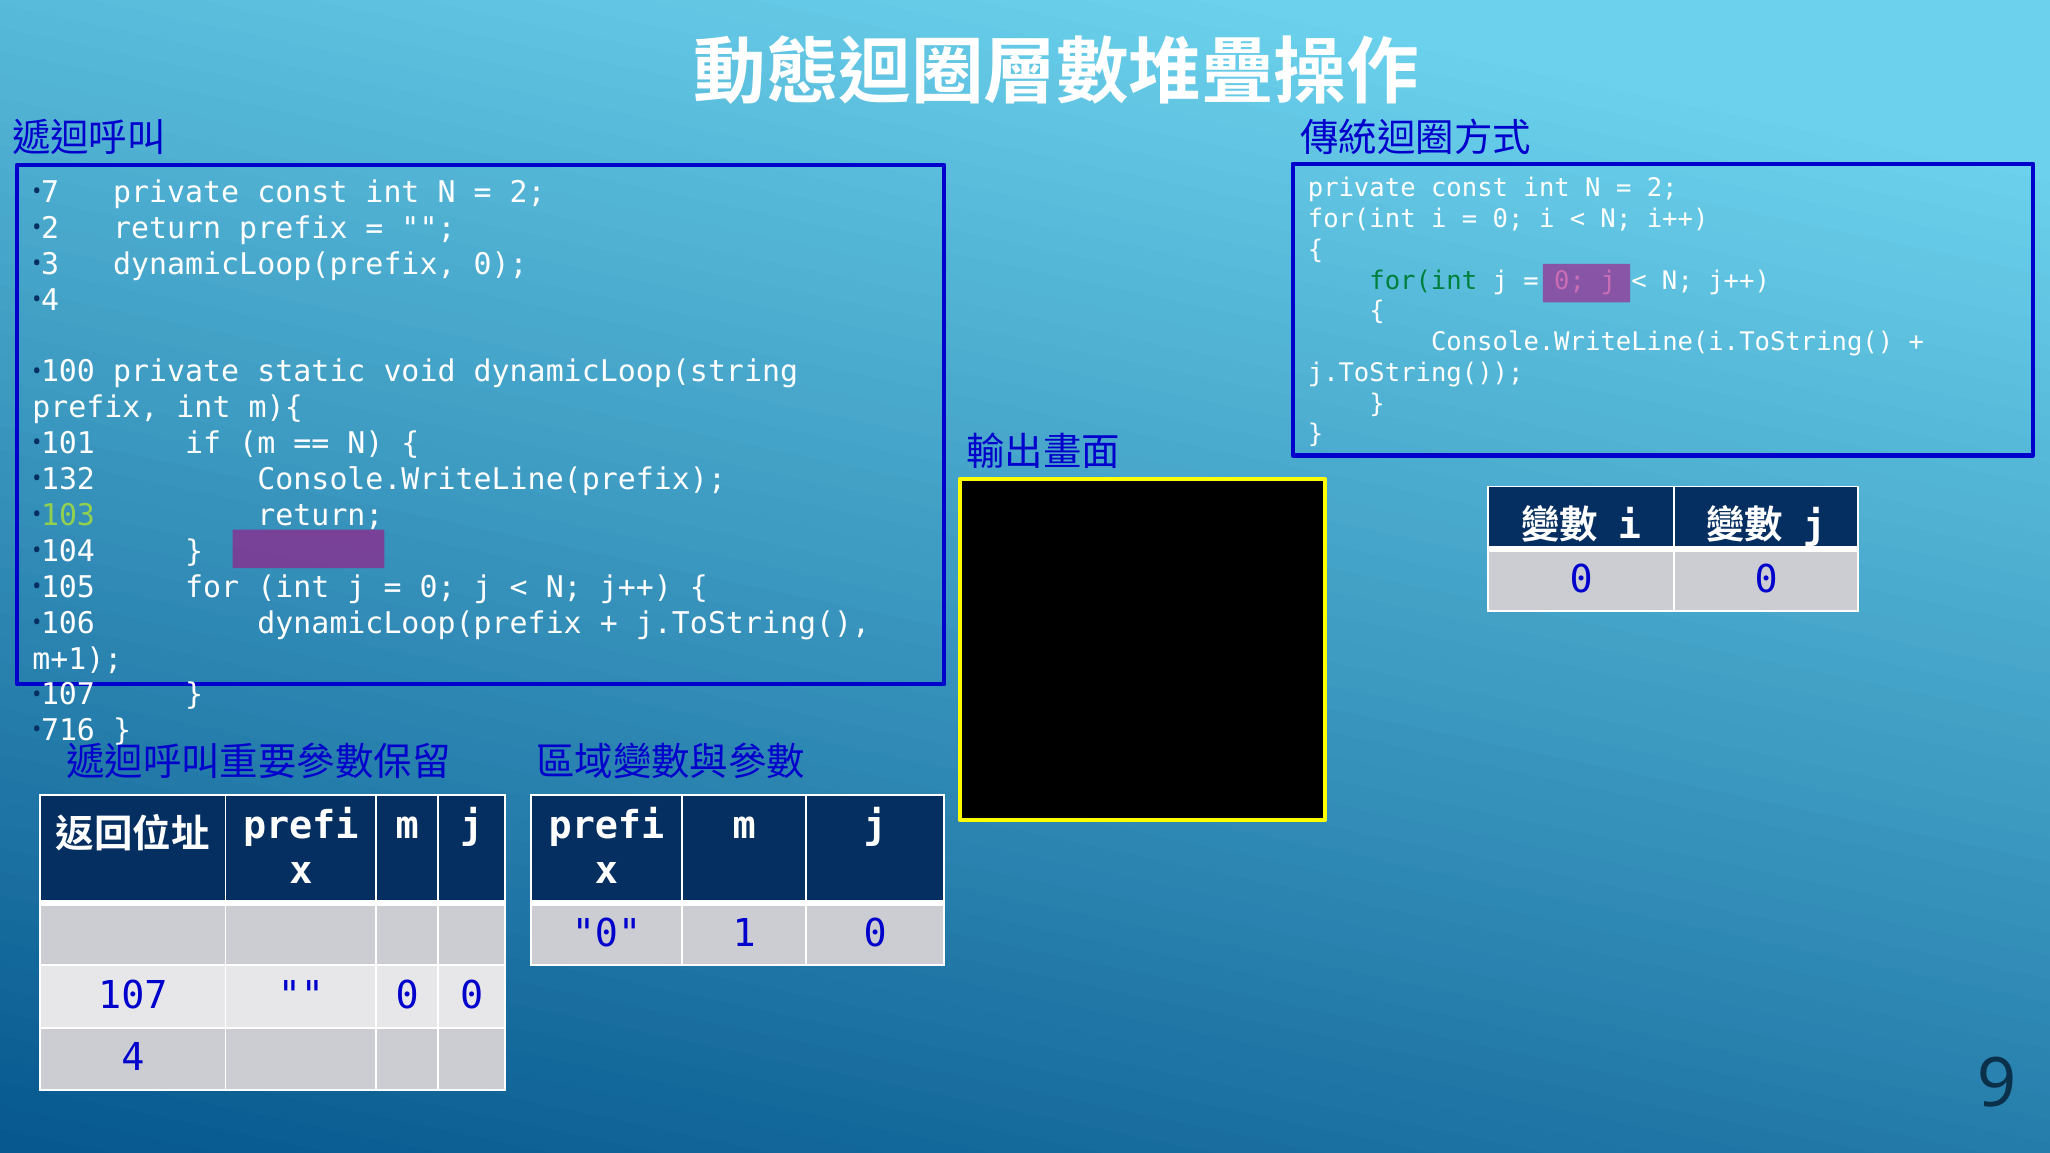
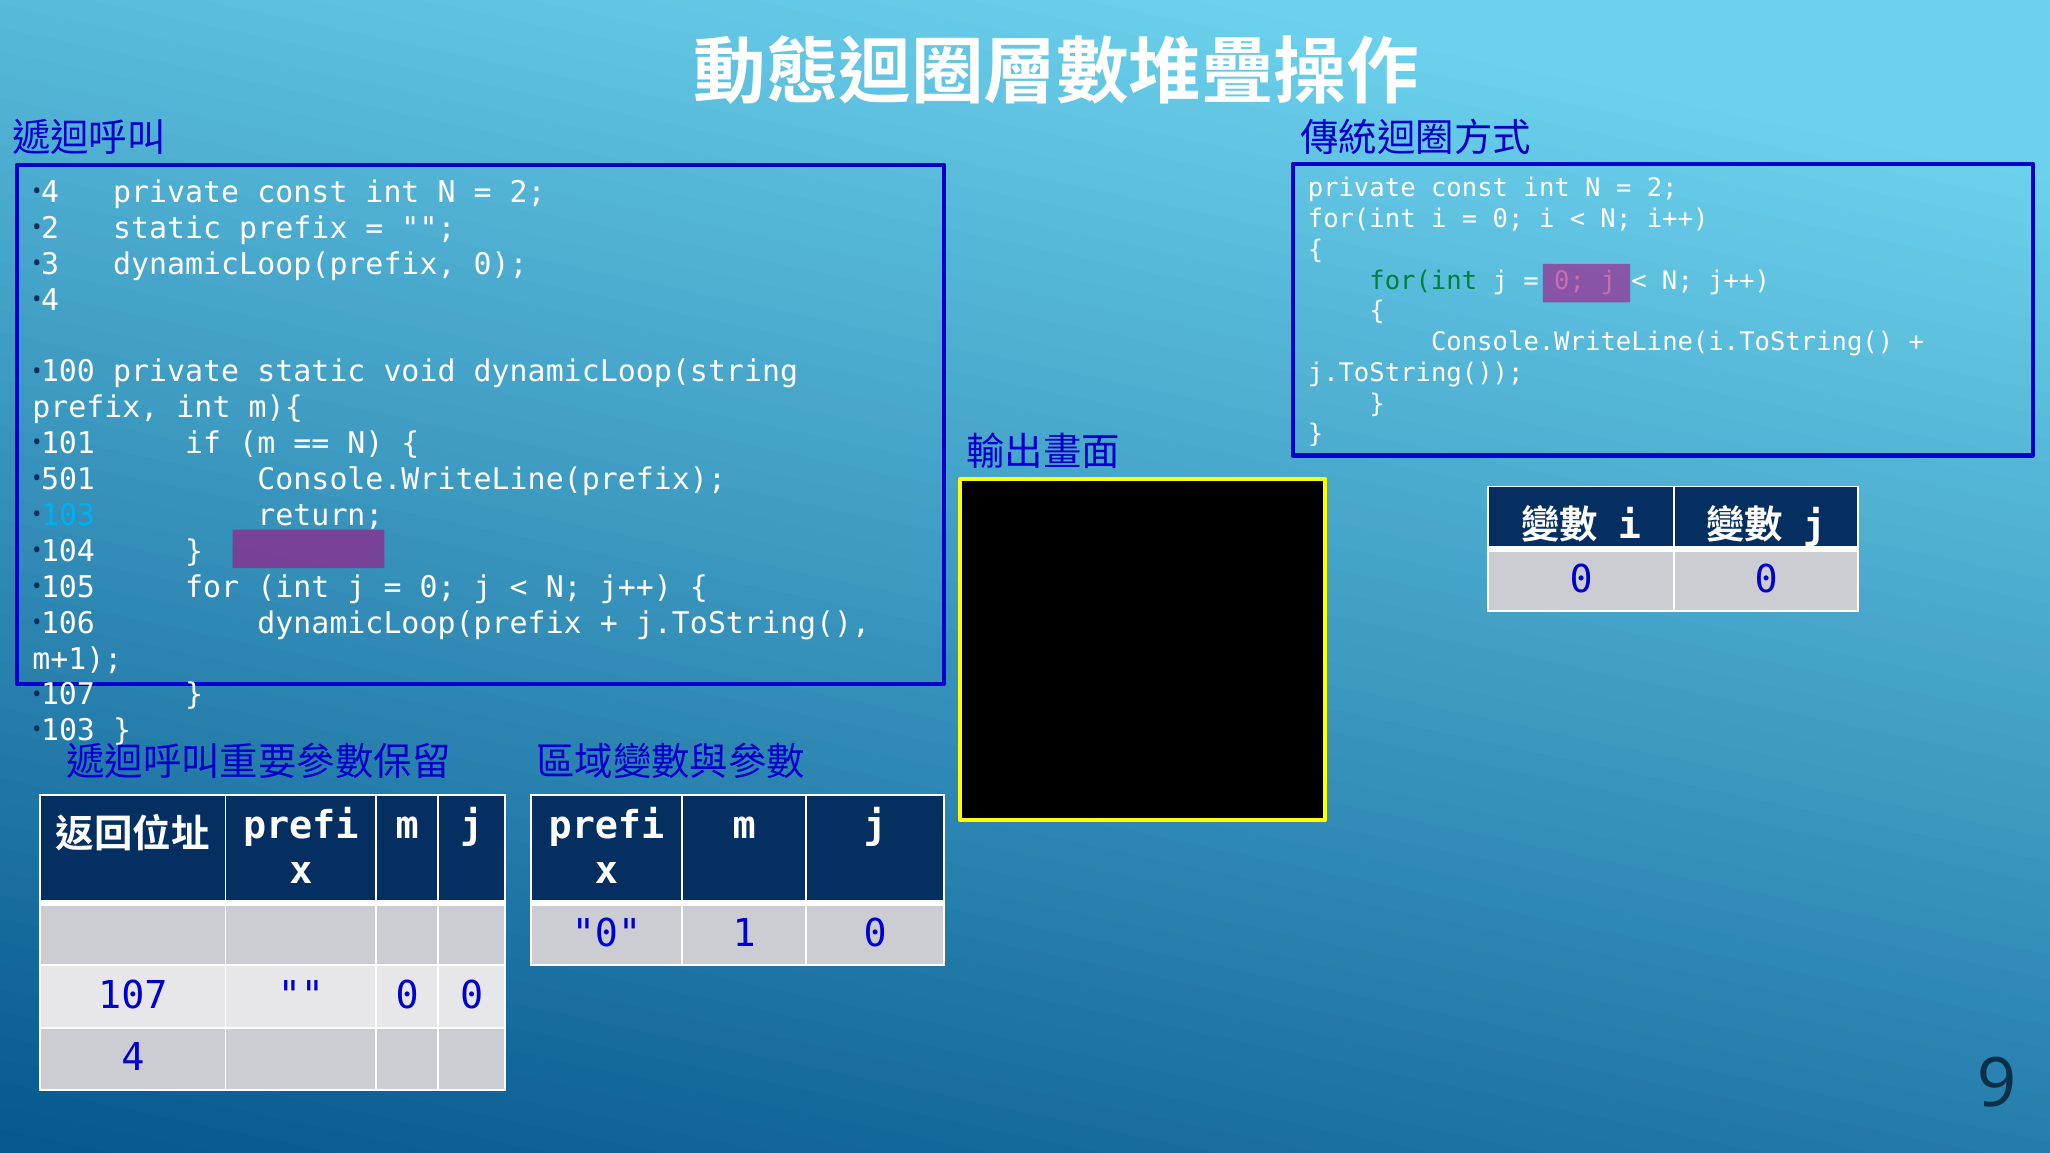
7: 7 -> 4 (50, 193)
2 return: return -> static (167, 229)
132: 132 -> 501 (68, 480)
103 colour: light green -> light blue (68, 516)
716: 716 -> 103 (68, 731)
